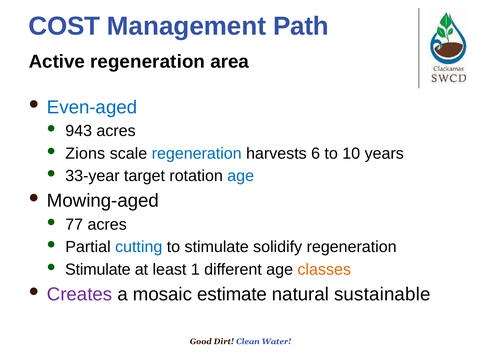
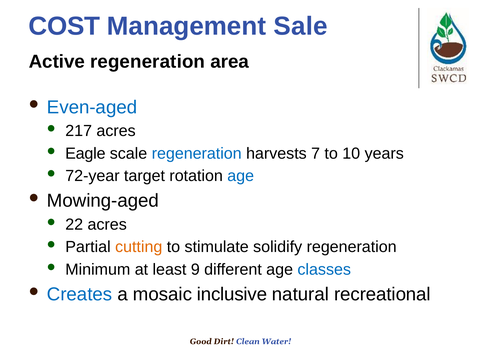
Path: Path -> Sale (301, 26)
943: 943 -> 217 (79, 131)
Zions: Zions -> Eagle (85, 153)
6: 6 -> 7 (316, 153)
33-year: 33-year -> 72-year (92, 176)
77: 77 -> 22 (74, 224)
cutting colour: blue -> orange (139, 247)
Stimulate: Stimulate -> Minimum (98, 269)
1: 1 -> 9 (195, 269)
classes colour: orange -> blue (324, 269)
Creates colour: purple -> blue (80, 294)
estimate: estimate -> inclusive (232, 294)
sustainable: sustainable -> recreational (382, 294)
